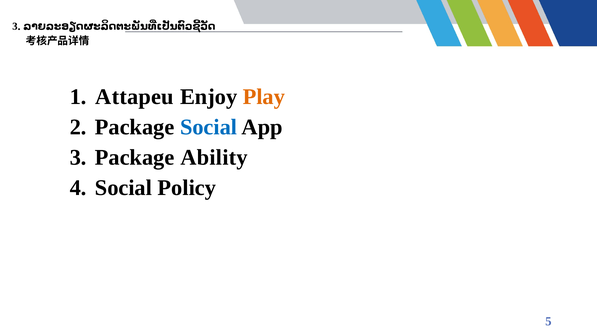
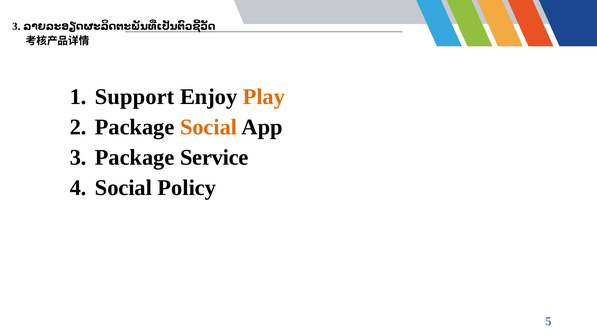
Attapeu: Attapeu -> Support (135, 97)
Social colour: blue -> orange (209, 127)
Ability: Ability -> Service (214, 157)
